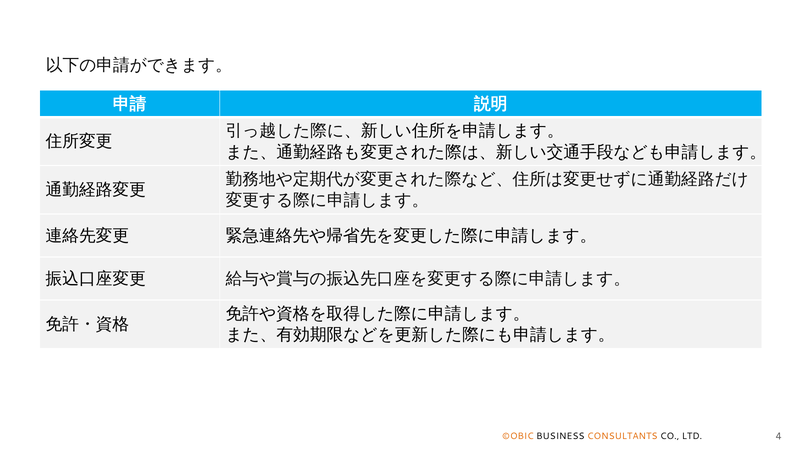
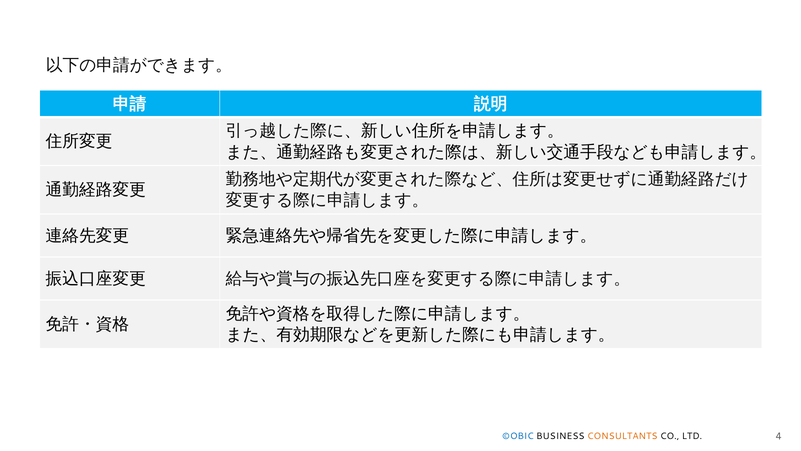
©OBIC colour: orange -> blue (518, 436)
